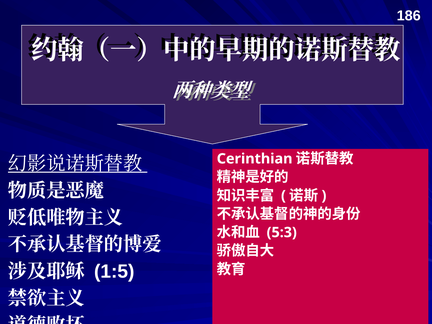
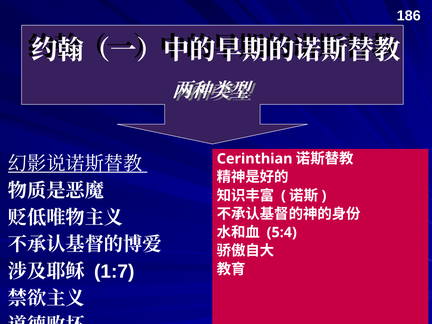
5:3: 5:3 -> 5:4 (282, 232)
1:5: 1:5 -> 1:7 (114, 271)
